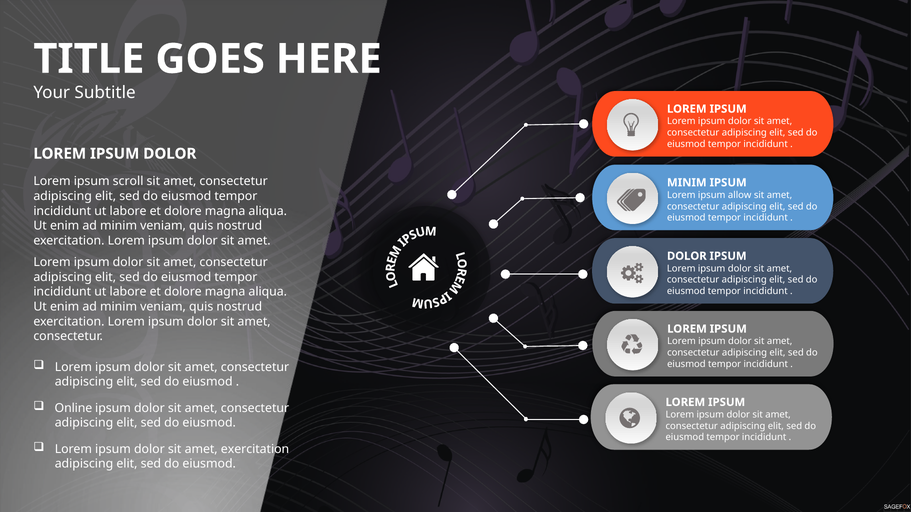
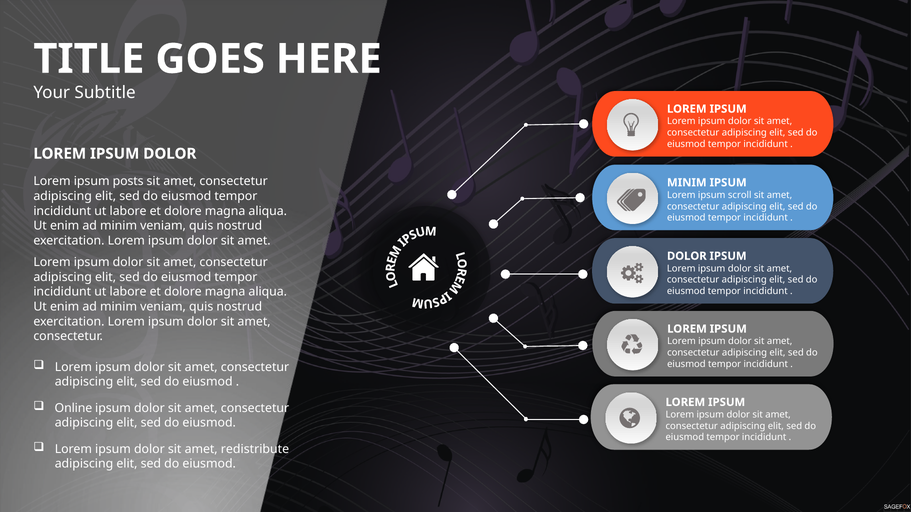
scroll: scroll -> posts (128, 182)
allow: allow -> scroll (740, 195)
amet exercitation: exercitation -> redistribute (255, 449)
